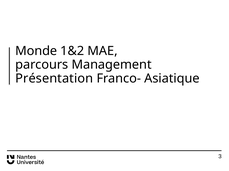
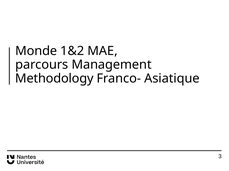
Présentation: Présentation -> Methodology (54, 79)
